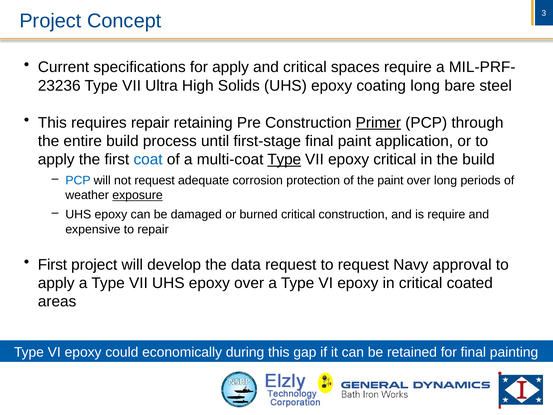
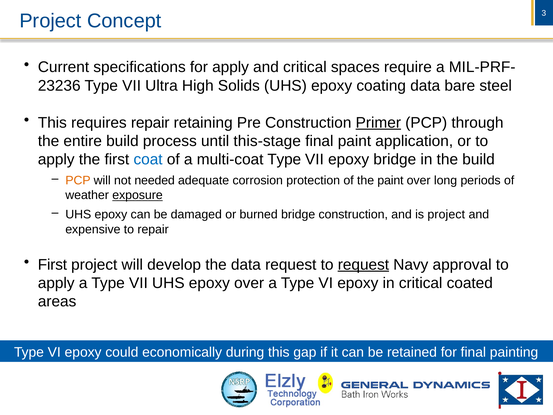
coating long: long -> data (425, 86)
first-stage: first-stage -> this-stage (267, 141)
Type underline: present -> none (284, 159)
epoxy critical: critical -> bridge (395, 159)
PCP colour: blue -> orange (78, 180)
not request: request -> needed (155, 180)
burned critical: critical -> bridge (298, 214)
is require: require -> project (446, 214)
request underline: none -> present (363, 264)
